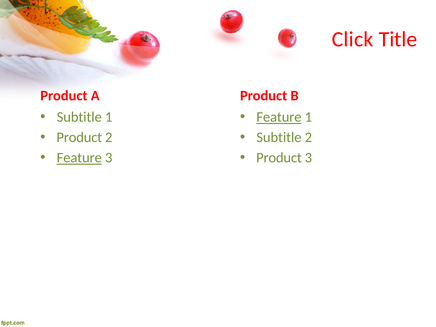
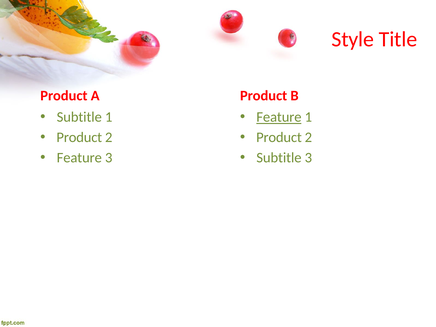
Click: Click -> Style (353, 39)
Subtitle: Subtitle -> Product (279, 138)
Feature underline: present -> none (79, 158)
Product: Product -> Subtitle (279, 158)
